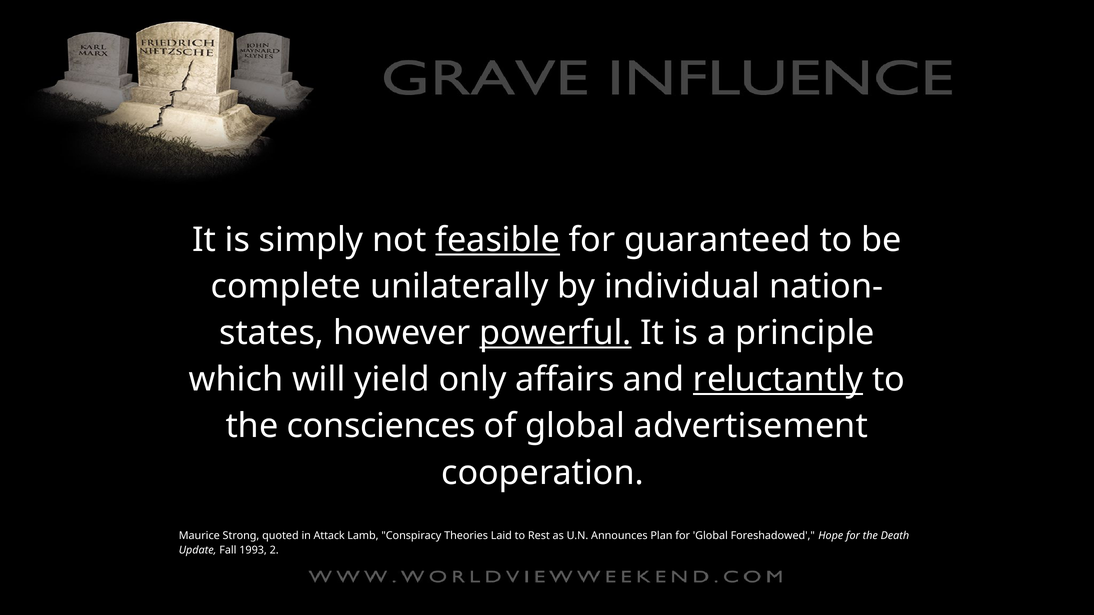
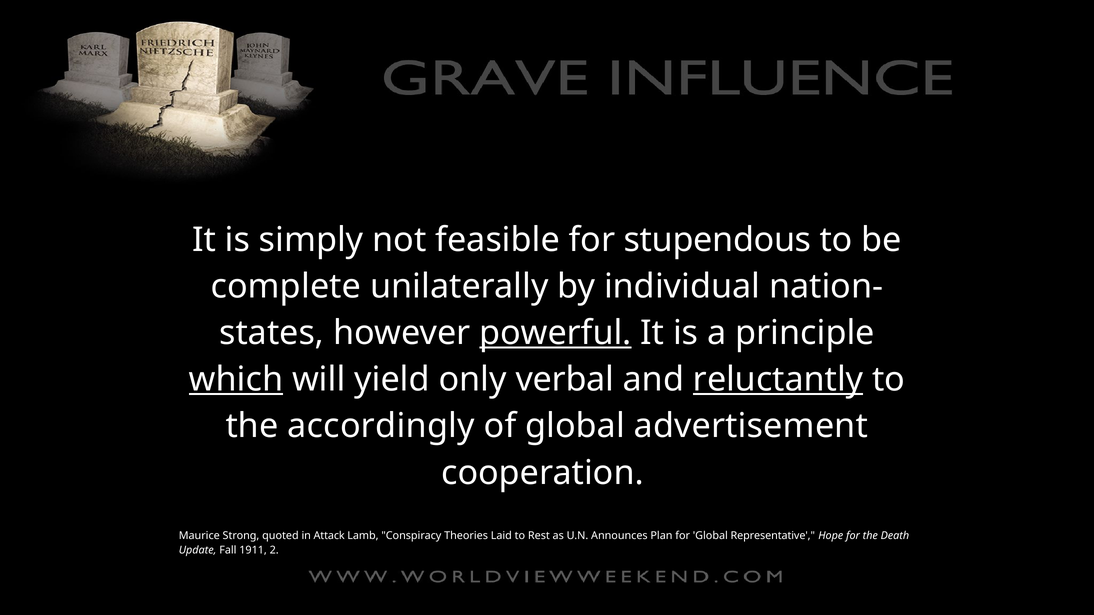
feasible underline: present -> none (498, 240)
guaranteed: guaranteed -> stupendous (718, 240)
which underline: none -> present (236, 380)
affairs: affairs -> verbal (565, 380)
consciences: consciences -> accordingly (381, 426)
Foreshadowed: Foreshadowed -> Representative (773, 536)
1993: 1993 -> 1911 (253, 551)
